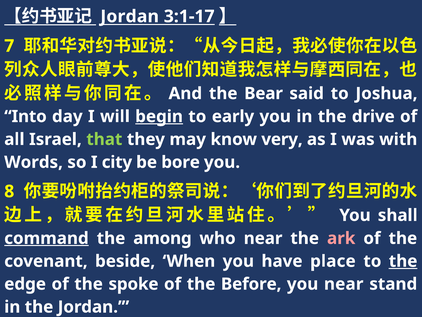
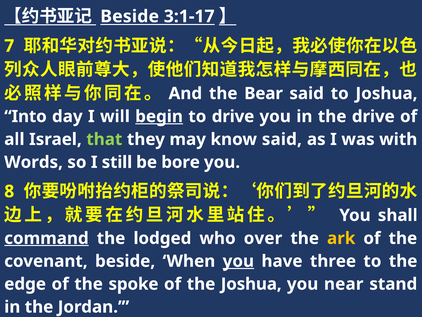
Jordan: Jordan -> Beside (130, 16)
to early: early -> drive (233, 116)
know very: very -> said (282, 139)
city: city -> still (117, 162)
among: among -> lodged (162, 238)
who near: near -> over (263, 238)
ark colour: pink -> yellow (341, 238)
you underline: none -> present (238, 261)
place: place -> three (333, 261)
the underline: present -> none (403, 261)
the Before: Before -> Joshua (251, 284)
